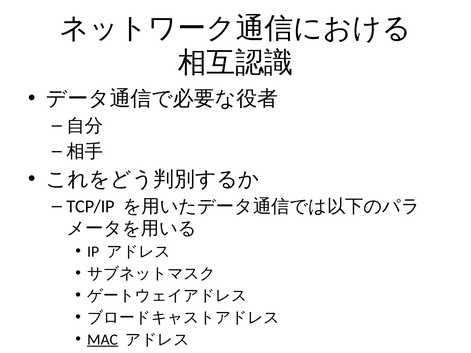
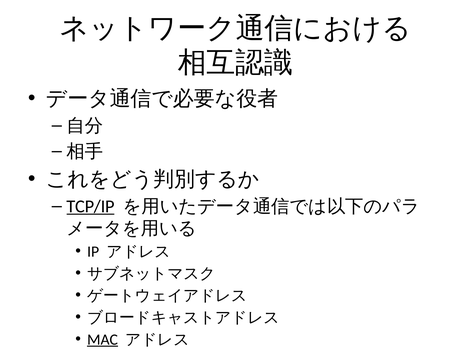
TCP/IP underline: none -> present (91, 206)
